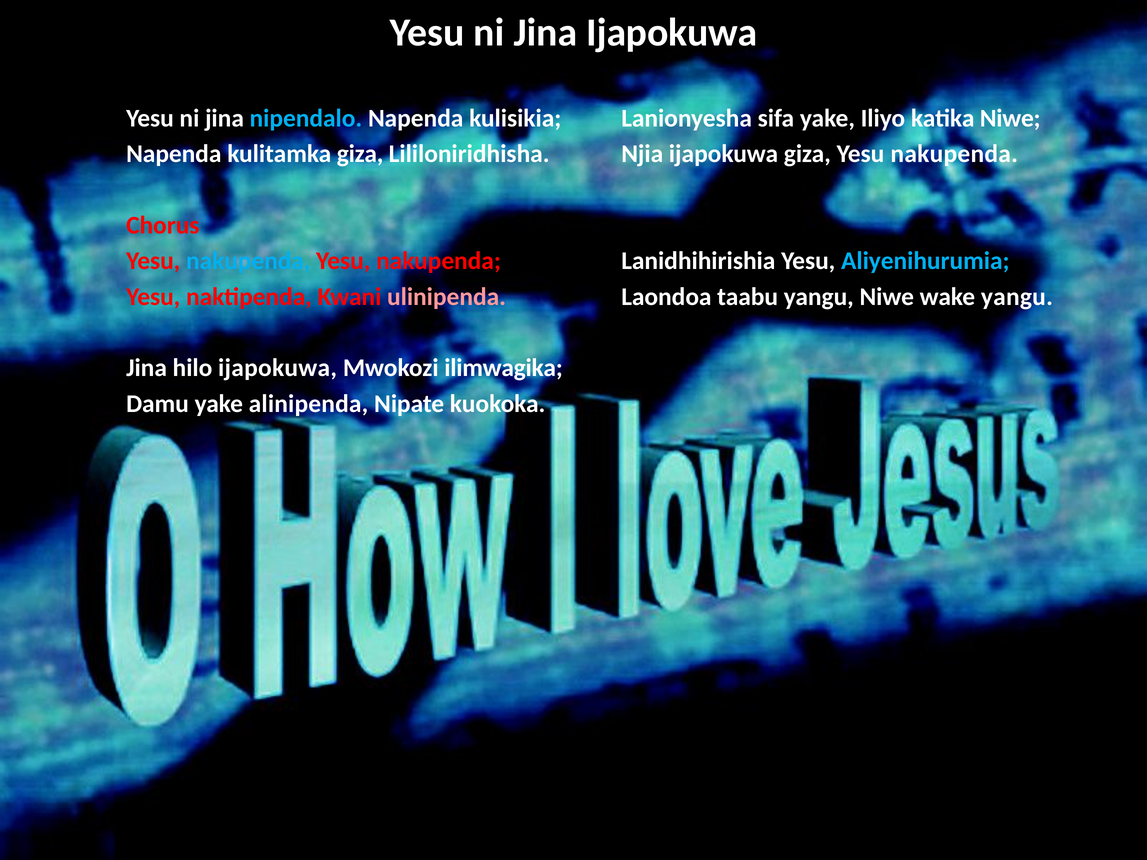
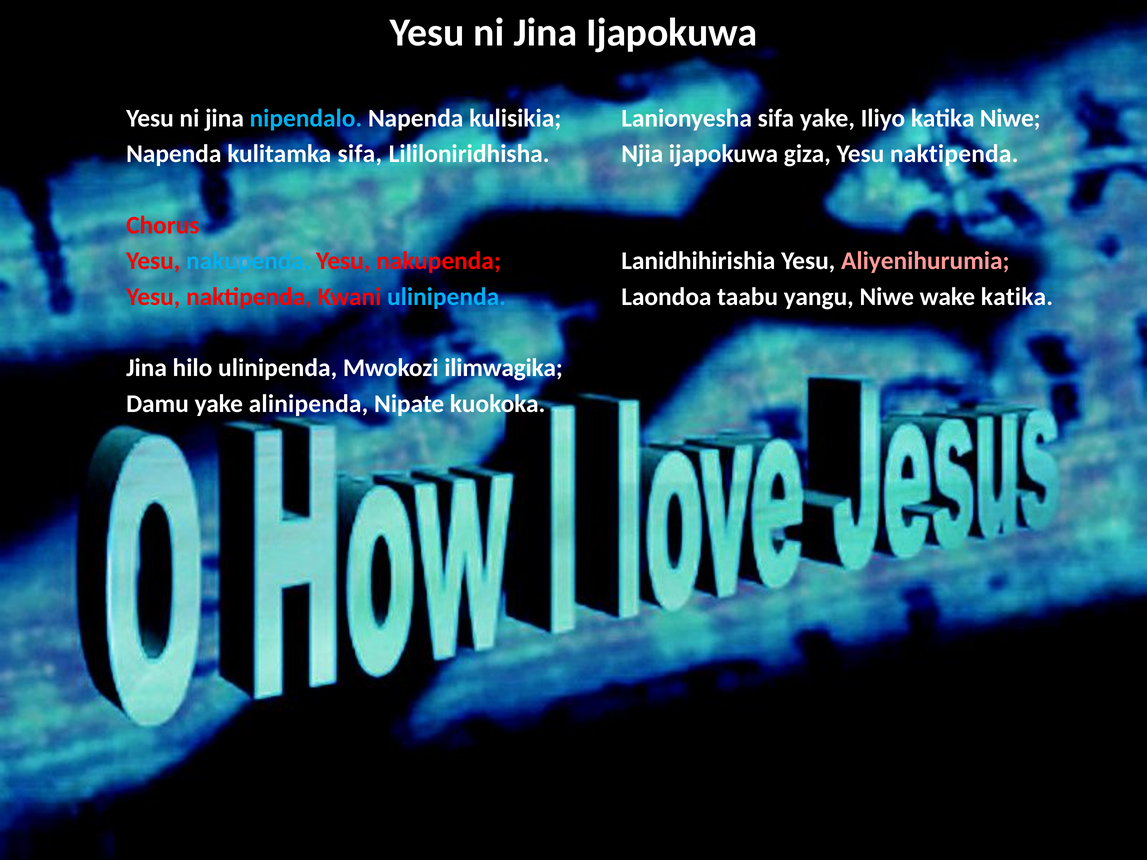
kulitamka giza: giza -> sifa (360, 154)
giza Yesu nakupenda: nakupenda -> naktipenda (954, 154)
Aliyenihurumia colour: light blue -> pink (925, 261)
ulinipenda colour: pink -> light blue (447, 297)
wake yangu: yangu -> katika (1017, 297)
hilo ijapokuwa: ijapokuwa -> ulinipenda (278, 368)
